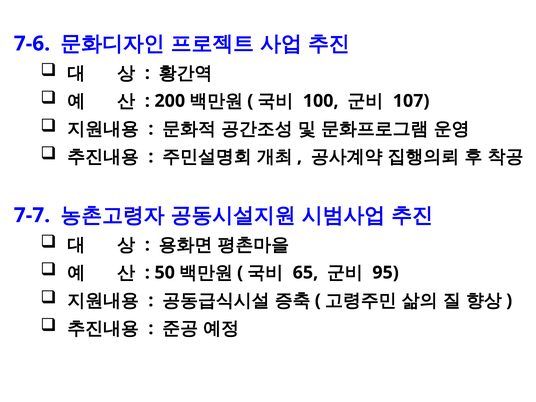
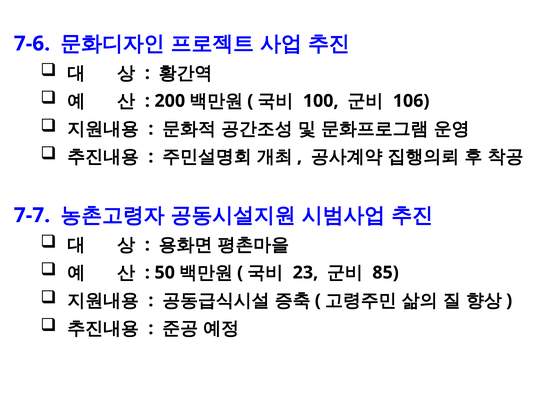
107: 107 -> 106 (411, 101)
65: 65 -> 23 (305, 273)
95: 95 -> 85 (386, 273)
